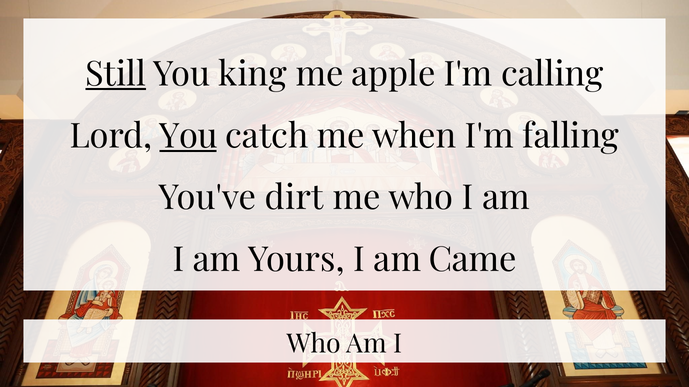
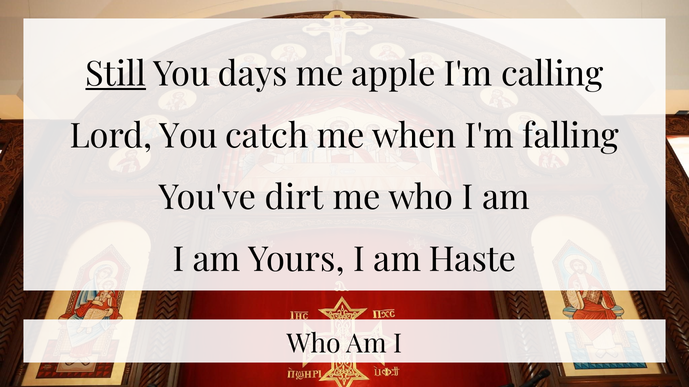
king: king -> days (253, 74)
You underline: present -> none (188, 136)
Came: Came -> Haste (472, 260)
